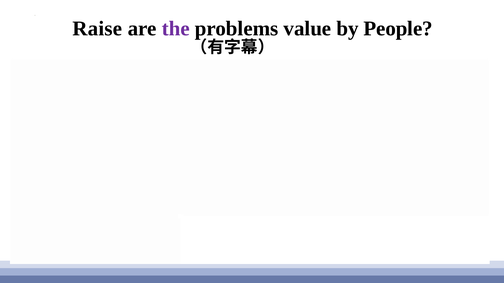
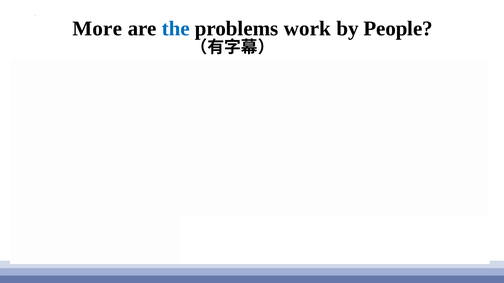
Raise: Raise -> More (97, 29)
the colour: purple -> blue (176, 29)
value: value -> work (307, 29)
